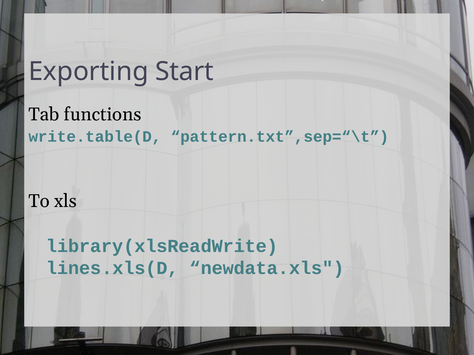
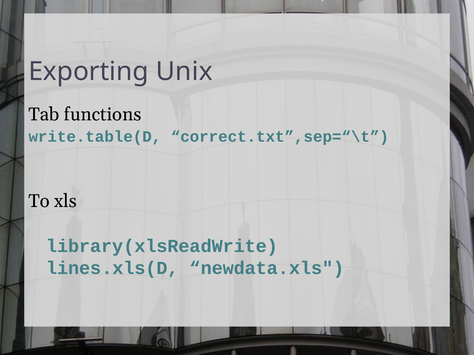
Start: Start -> Unix (184, 72)
pattern.txt”,sep=“\t: pattern.txt”,sep=“\t -> correct.txt”,sep=“\t (280, 137)
